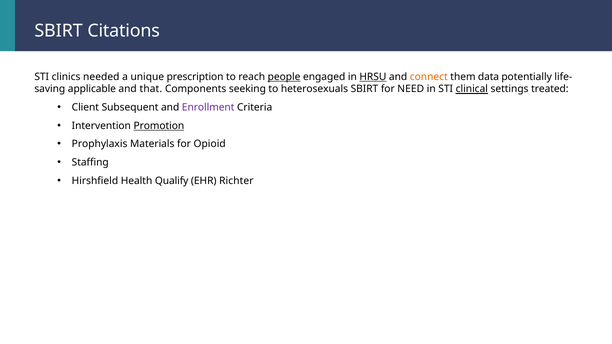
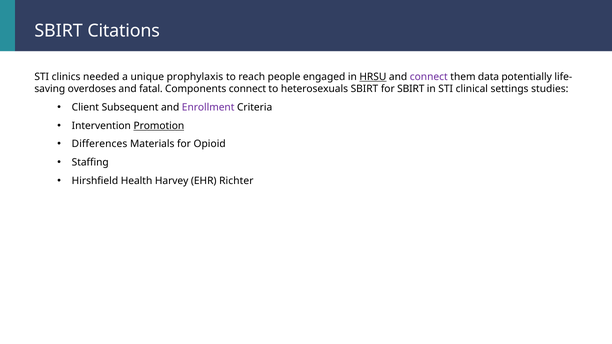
prescription: prescription -> prophylaxis (195, 77)
people underline: present -> none (284, 77)
connect colour: orange -> purple (429, 77)
applicable: applicable -> overdoses (92, 89)
that: that -> fatal (151, 89)
Components seeking: seeking -> connect (247, 89)
for NEED: NEED -> SBIRT (411, 89)
clinical underline: present -> none (472, 89)
treated: treated -> studies (550, 89)
Prophylaxis: Prophylaxis -> Differences (100, 144)
Qualify: Qualify -> Harvey (172, 181)
